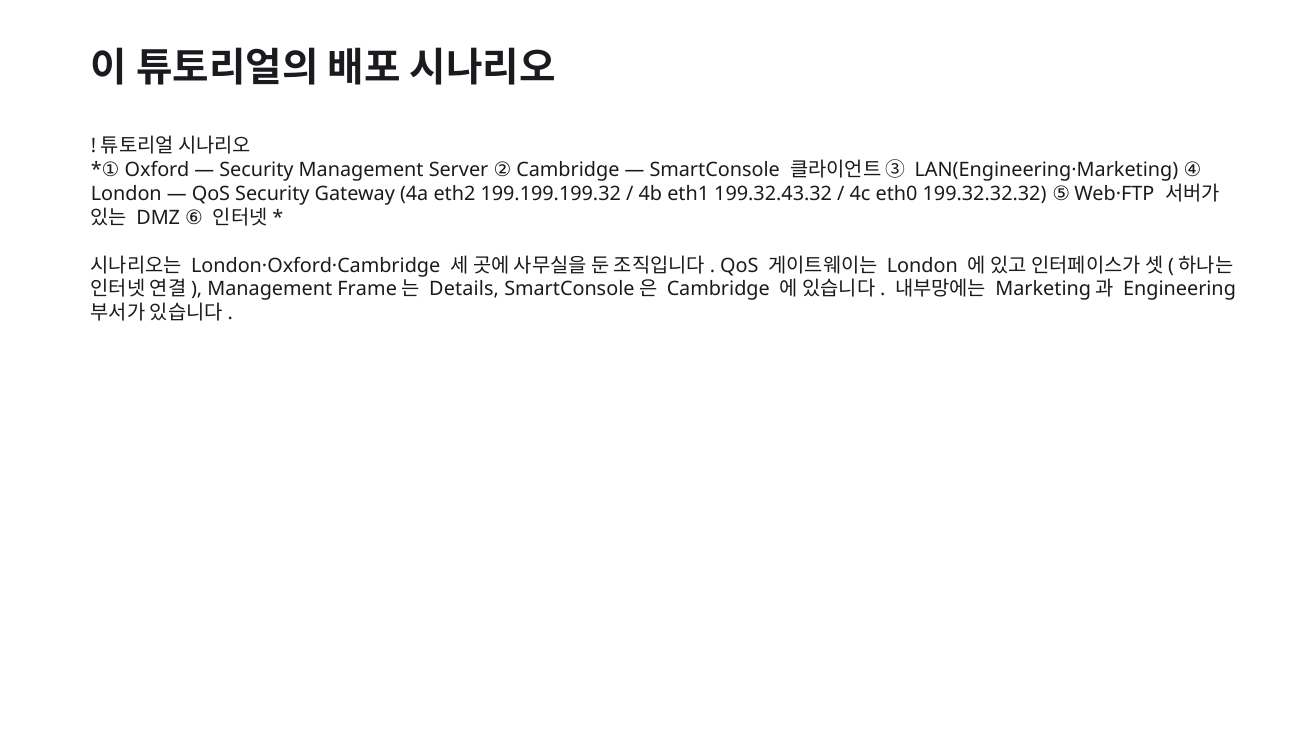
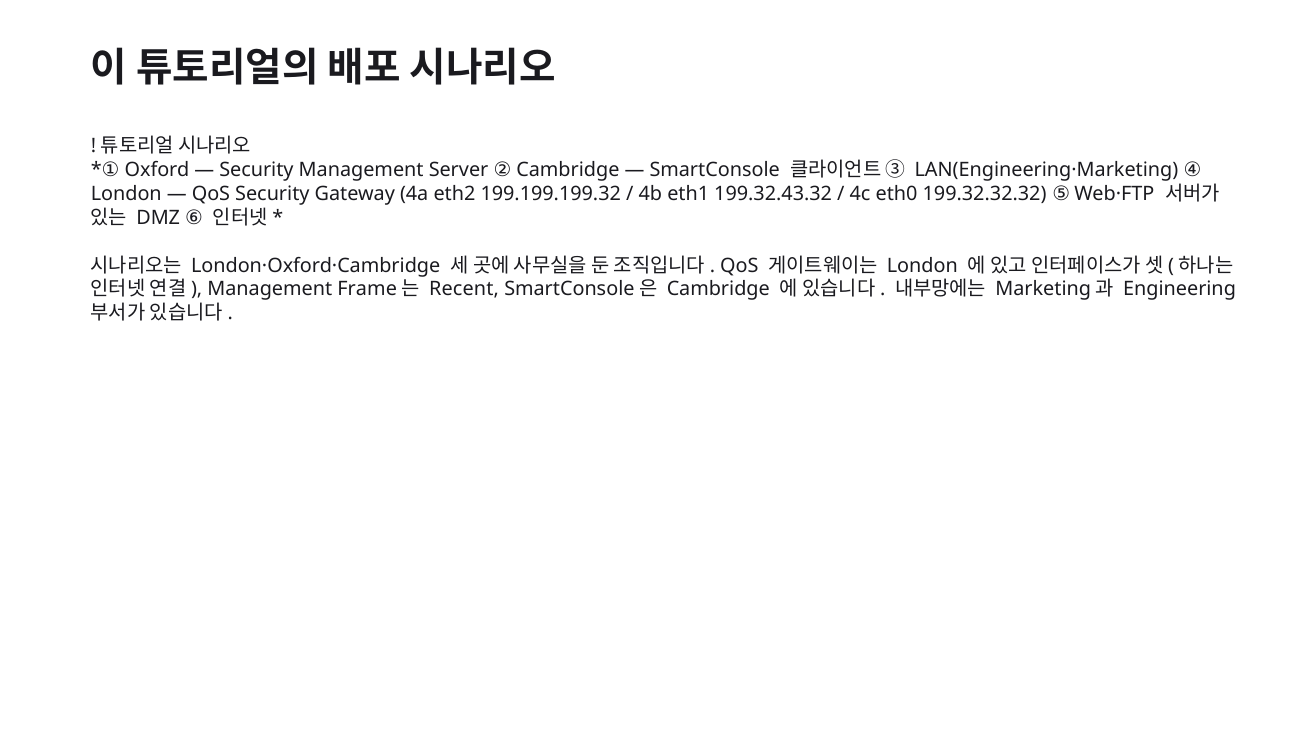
Details: Details -> Recent (464, 289)
